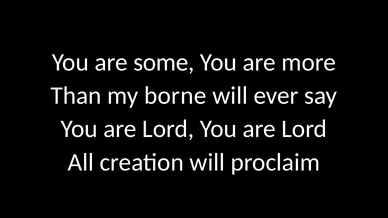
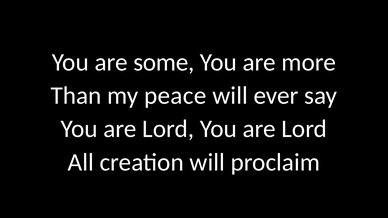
borne: borne -> peace (175, 96)
